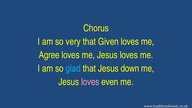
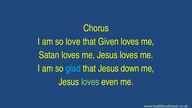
very: very -> love (73, 42)
Agree: Agree -> Satan (49, 55)
loves colour: pink -> light green (90, 82)
